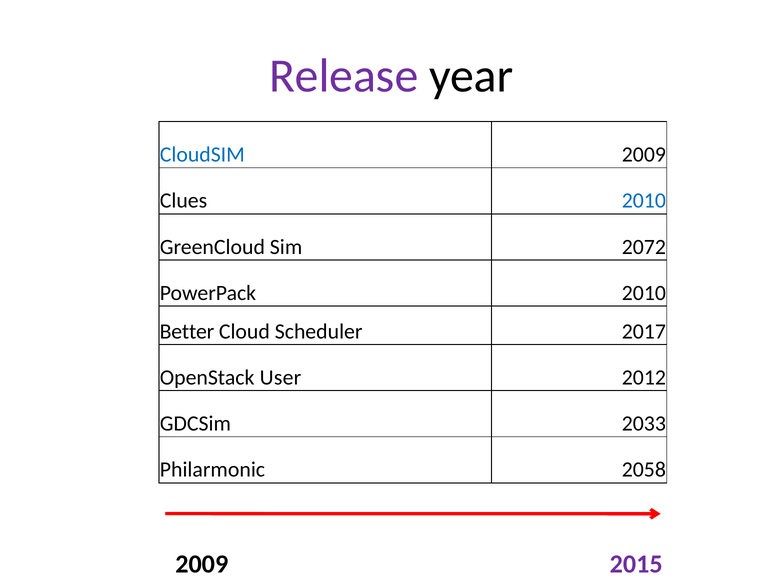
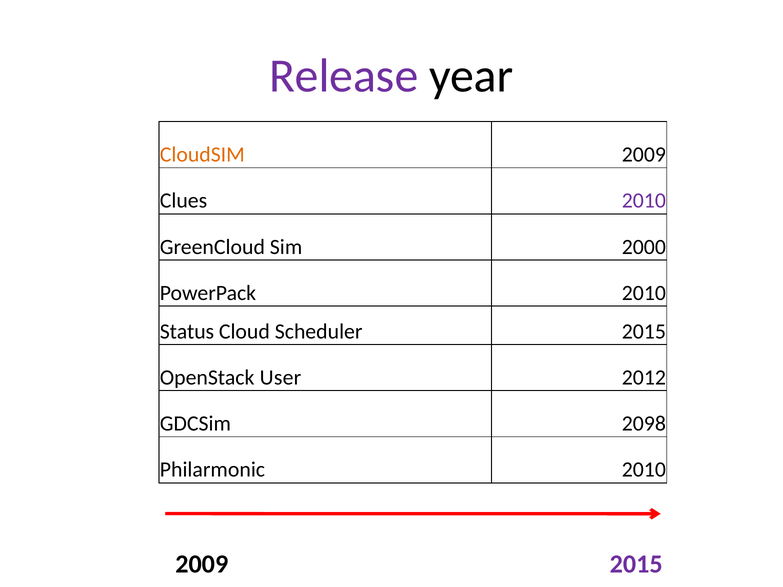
CloudSIM colour: blue -> orange (202, 155)
2010 colour: blue -> purple (644, 201)
2072: 2072 -> 2000 (644, 247)
Better: Better -> Status (187, 332)
Scheduler 2017: 2017 -> 2015 (644, 332)
2033: 2033 -> 2098 (644, 424)
Philarmonic 2058: 2058 -> 2010 (644, 470)
